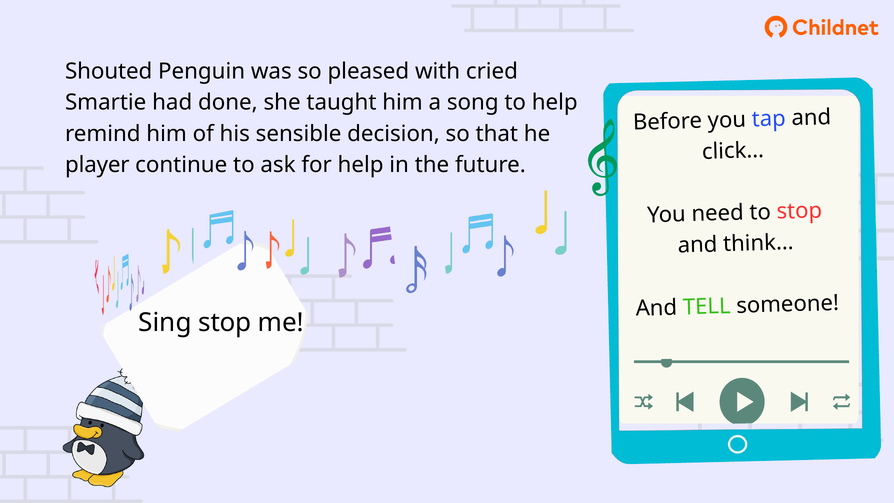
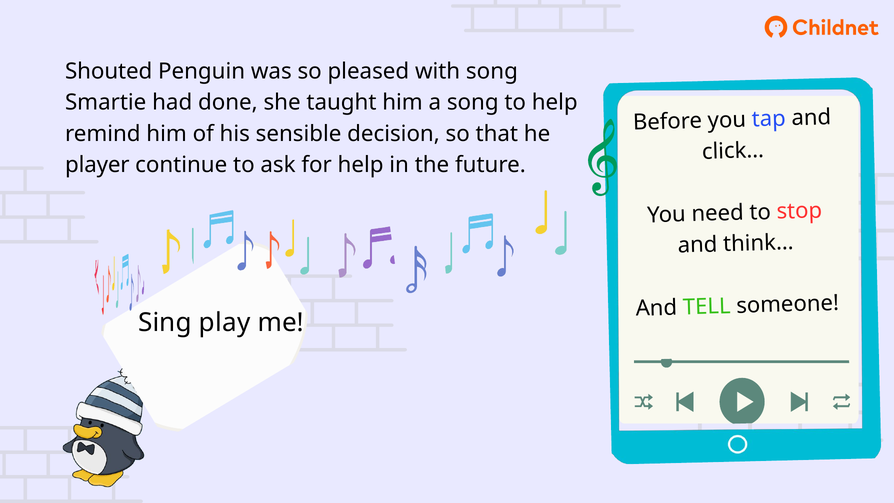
with cried: cried -> song (492, 71)
Sing stop: stop -> play (225, 322)
